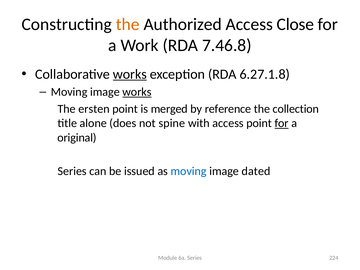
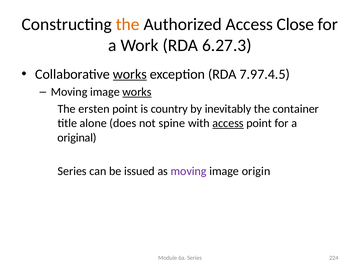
7.46.8: 7.46.8 -> 6.27.3 (227, 45)
6.27.1.8: 6.27.1.8 -> 7.97.4.5 (265, 74)
merged: merged -> country (169, 109)
reference: reference -> inevitably (228, 109)
collection: collection -> container (296, 109)
access underline: none -> present (228, 123)
for underline: present -> none (282, 123)
moving colour: blue -> purple (189, 171)
dated: dated -> origin (256, 171)
